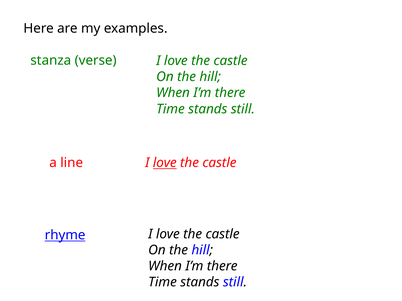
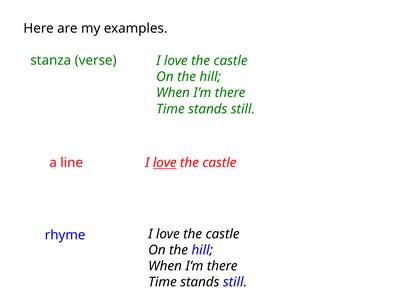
rhyme underline: present -> none (65, 236)
